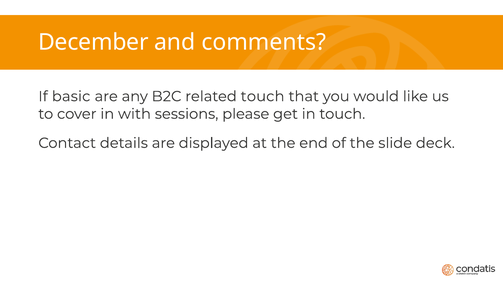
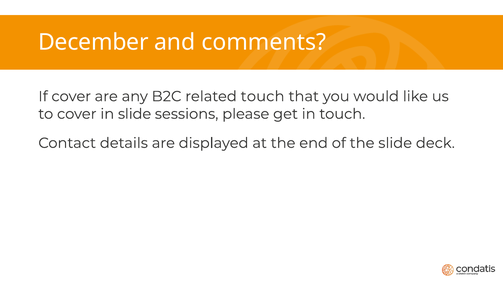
If basic: basic -> cover (71, 96)
in with: with -> slide (135, 114)
